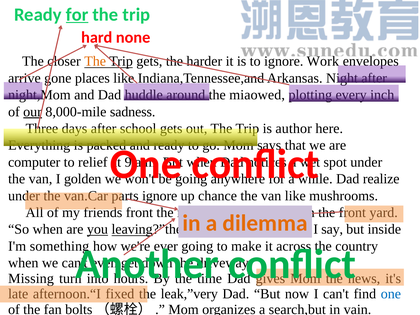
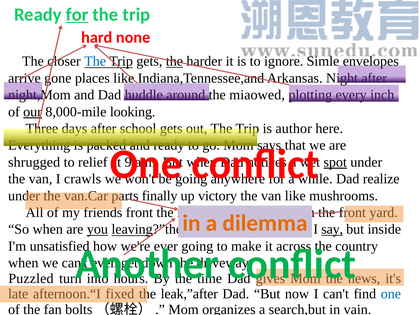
The colour: orange -> blue (95, 61)
the underline: none -> present (174, 61)
Work: Work -> Simle (323, 61)
sadness: sadness -> looking (133, 112)
computer: computer -> shrugged (34, 162)
spot underline: none -> present (335, 162)
golden: golden -> crawls (83, 179)
ignore: ignore -> finally (160, 196)
chance: chance -> victory (218, 196)
say underline: none -> present (332, 229)
something: something -> unsatisfied (60, 246)
Missing: Missing -> Puzzled (31, 278)
leak,”very: leak,”very -> leak,”after (189, 294)
